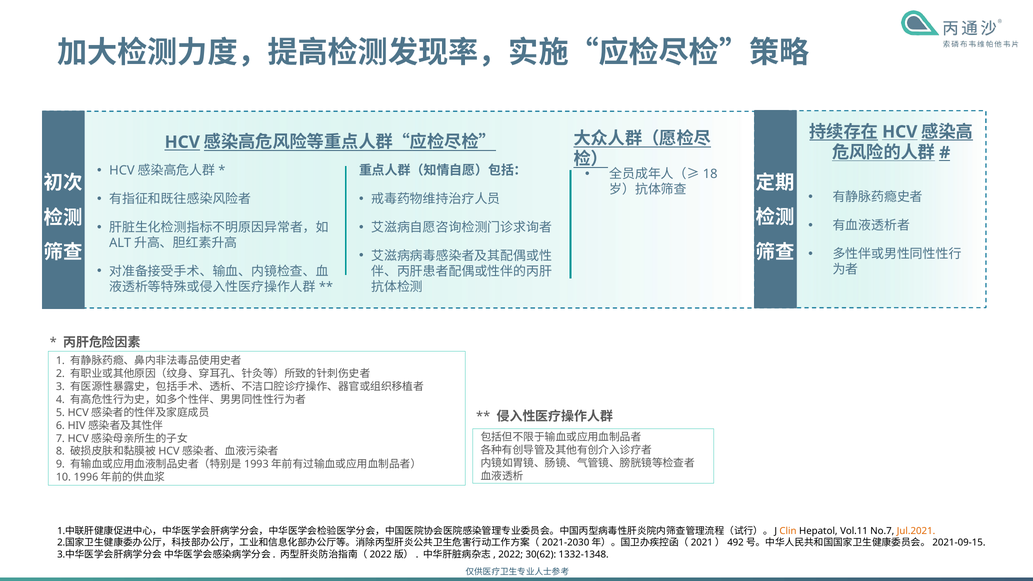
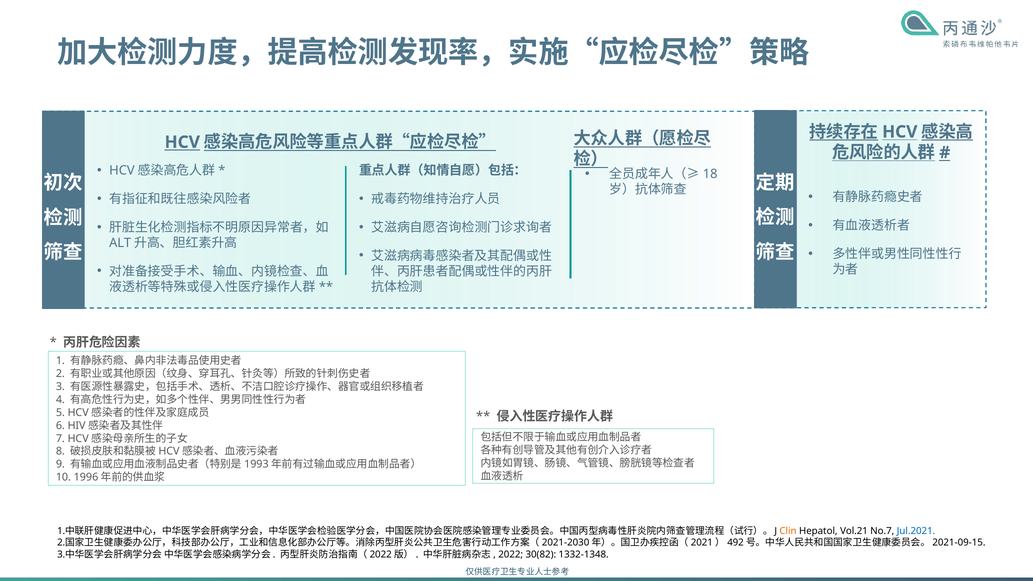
Vol.11: Vol.11 -> Vol.21 (854, 531)
Jul.2021 colour: orange -> blue (916, 531)
30(62: 30(62 -> 30(82 (541, 554)
